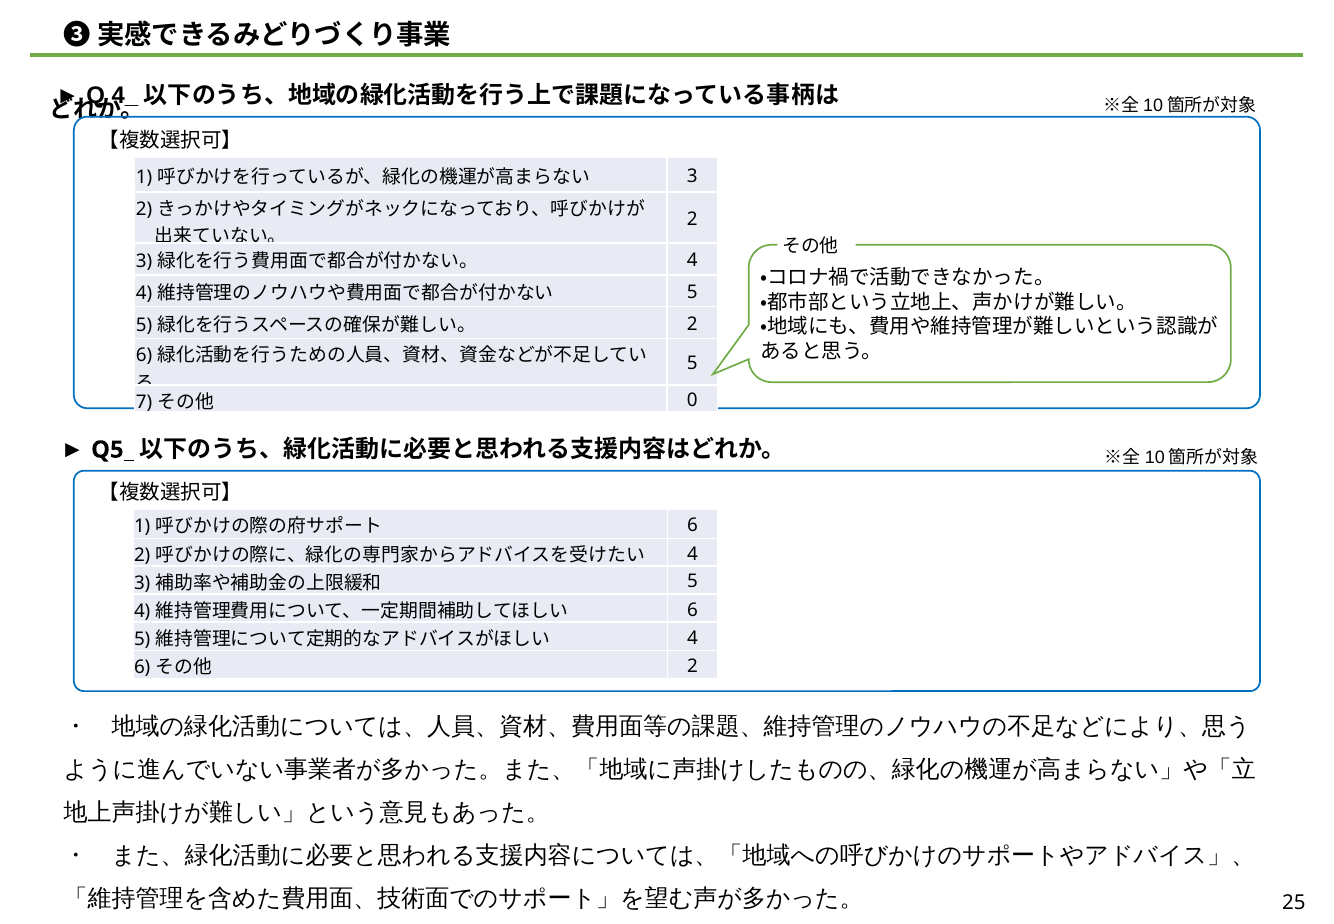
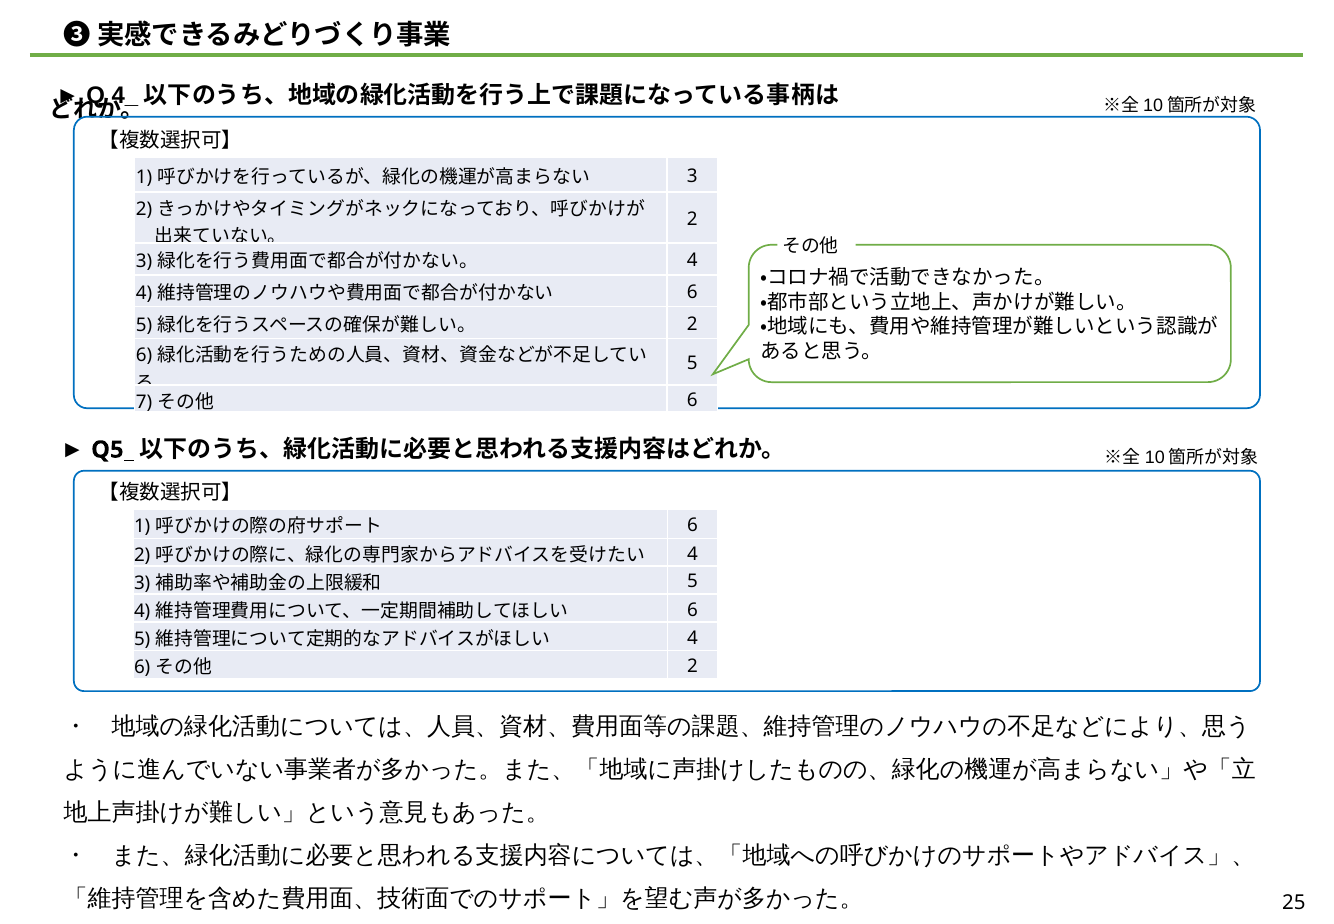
5: 5 -> 6 (692, 292)
0: 0 -> 6 (692, 400)
